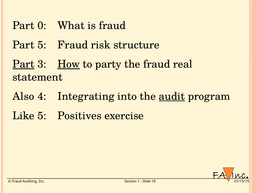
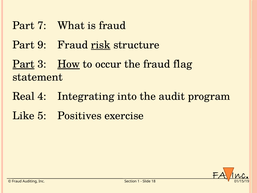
0: 0 -> 7 (42, 26)
Part 5: 5 -> 9 (42, 45)
risk underline: none -> present (101, 45)
party: party -> occur (108, 64)
real: real -> flag (183, 64)
Also: Also -> Real (24, 96)
audit underline: present -> none (172, 96)
